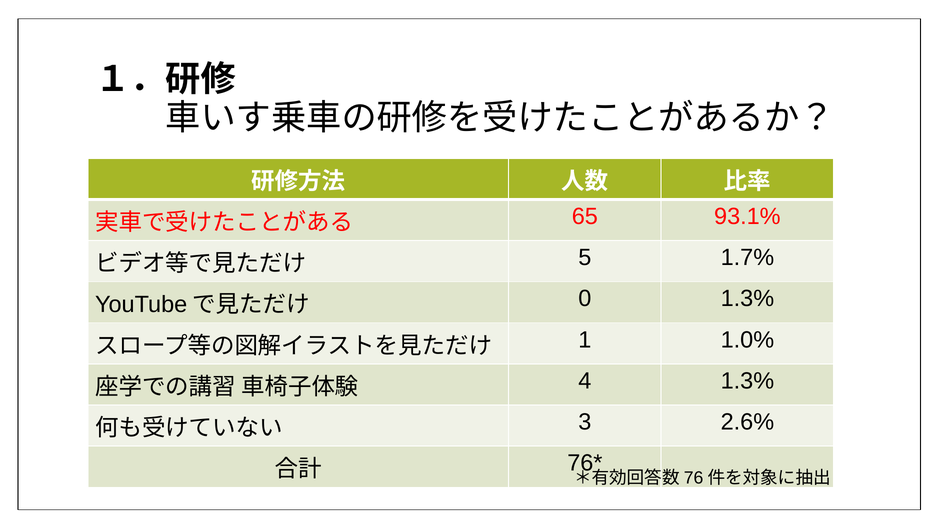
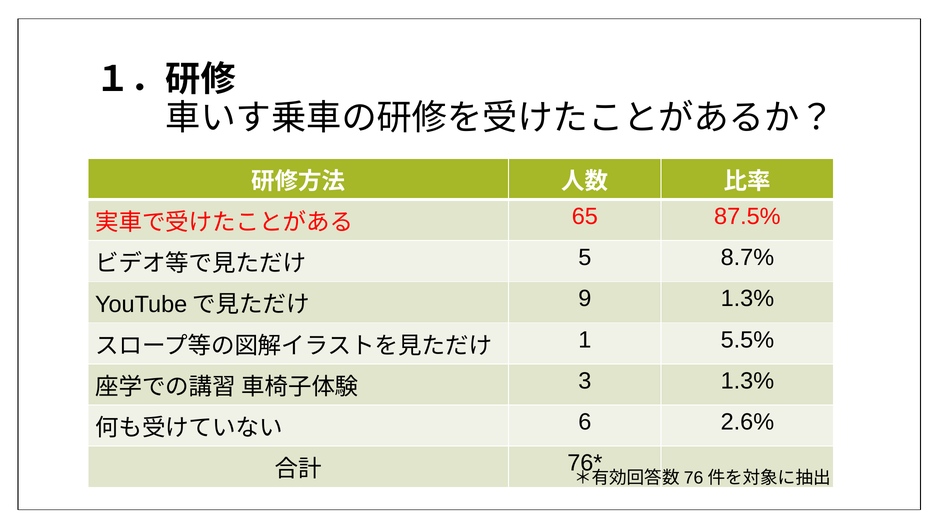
93.1%: 93.1% -> 87.5% (747, 217)
1.7%: 1.7% -> 8.7% (747, 258)
0: 0 -> 9 (585, 299)
1.0%: 1.0% -> 5.5% (747, 340)
4: 4 -> 3 (585, 381)
3: 3 -> 6 (585, 422)
